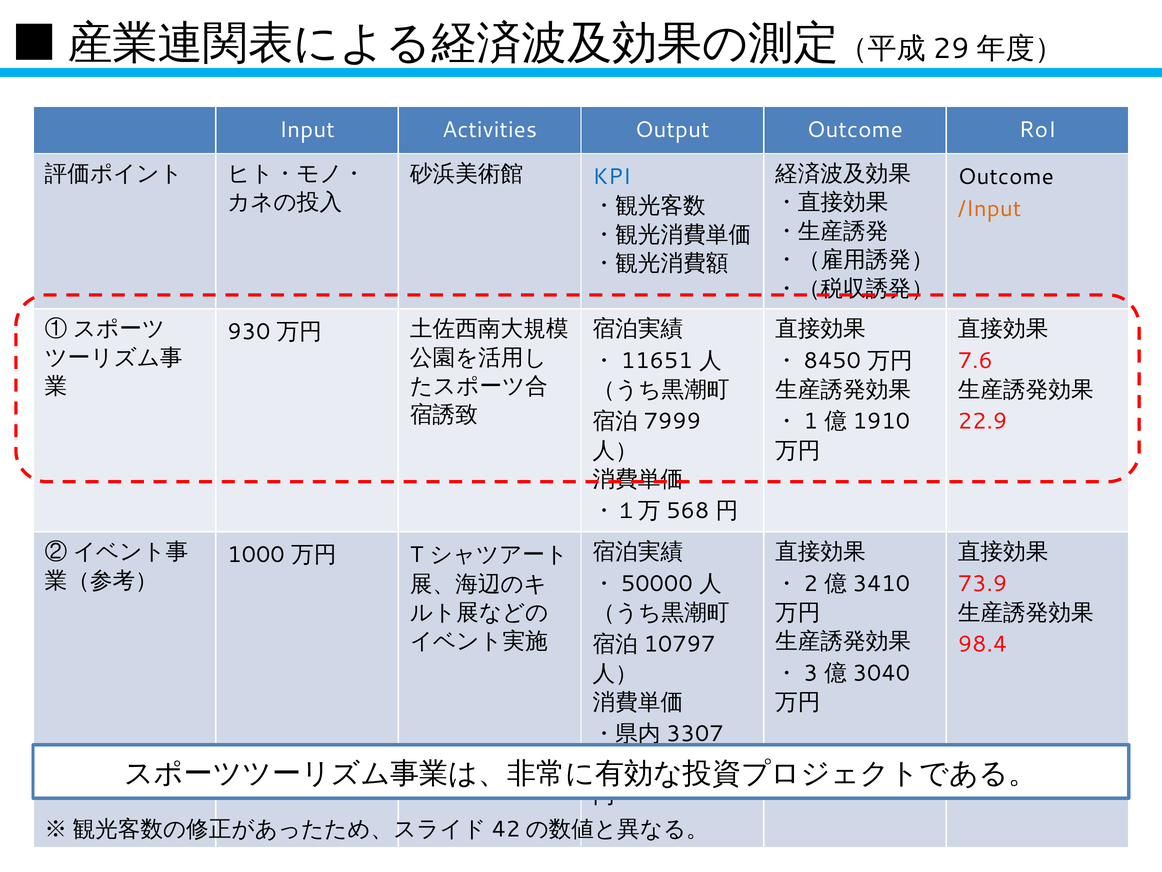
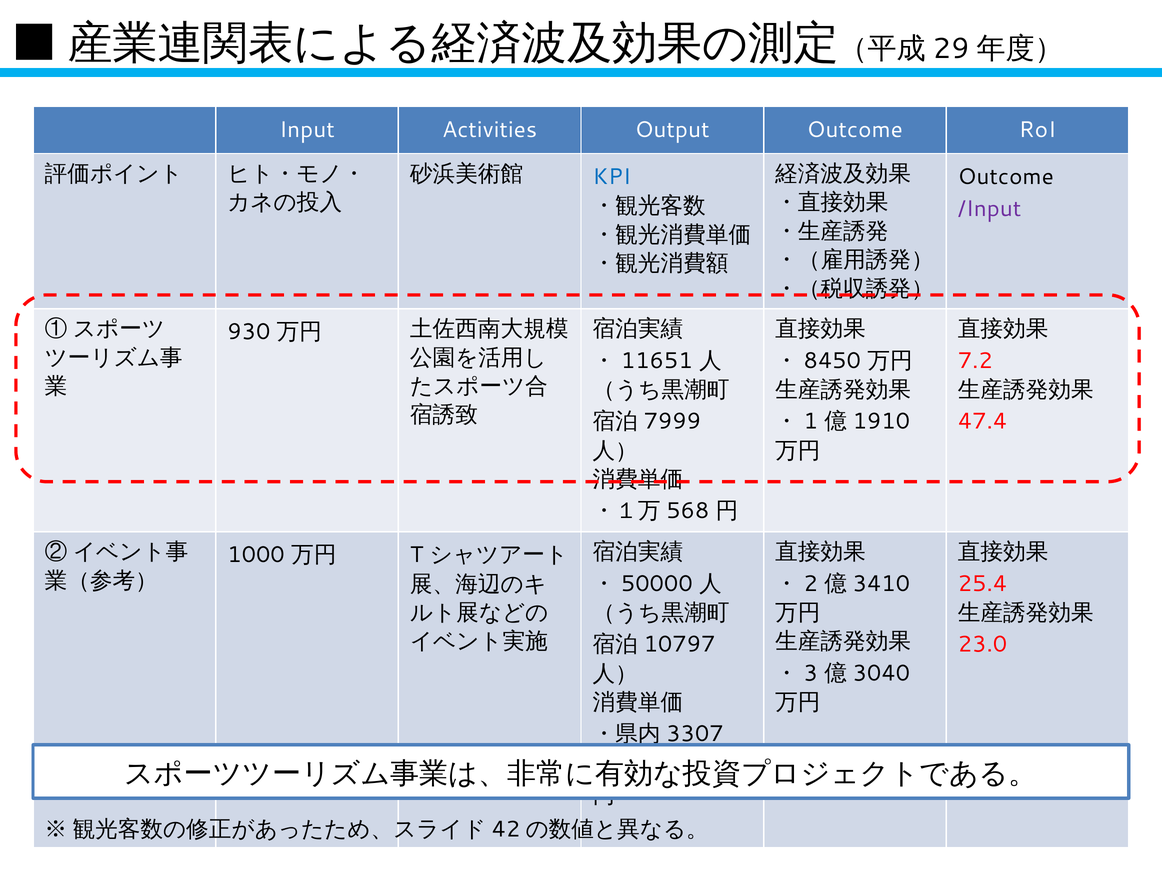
/Input colour: orange -> purple (990, 209)
7.6: 7.6 -> 7.2 (975, 360)
22.9: 22.9 -> 47.4 (982, 421)
73.9: 73.9 -> 25.4 (982, 583)
98.4: 98.4 -> 23.0 (982, 644)
